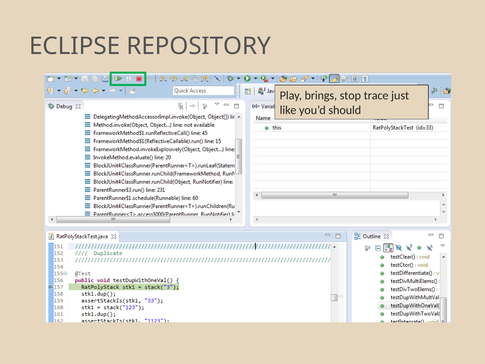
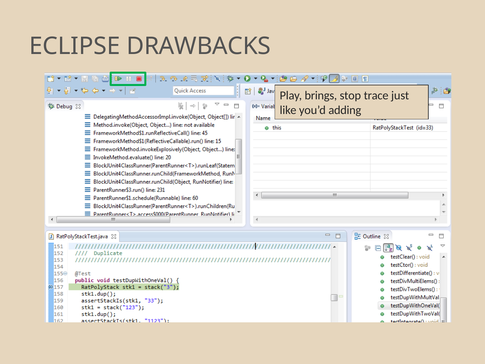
REPOSITORY: REPOSITORY -> DRAWBACKS (199, 46)
should: should -> adding (345, 110)
